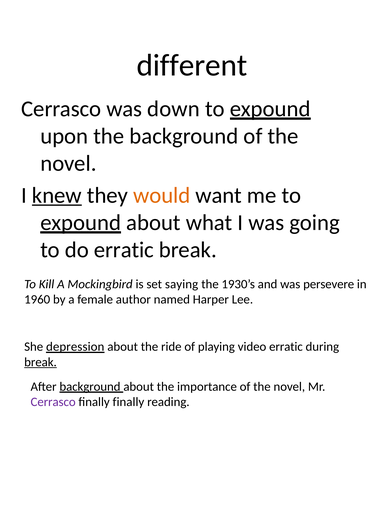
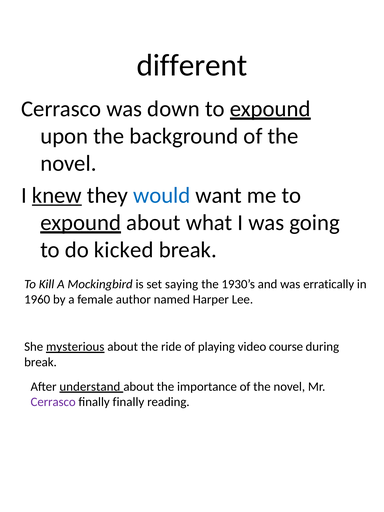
would colour: orange -> blue (162, 195)
do erratic: erratic -> kicked (124, 250)
persevere: persevere -> erratically (329, 284)
depression: depression -> mysterious (75, 347)
video erratic: erratic -> course (286, 347)
break underline: present -> none (40, 362)
After background: background -> understand (90, 387)
